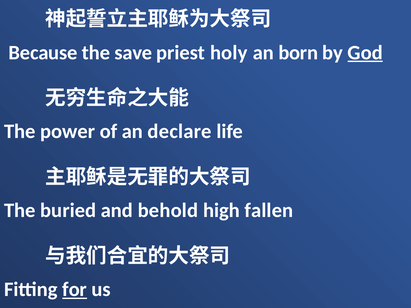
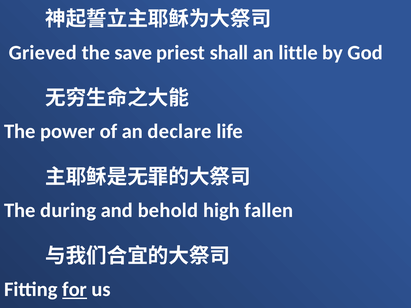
Because: Because -> Grieved (43, 53)
holy: holy -> shall (229, 53)
born: born -> little (298, 53)
God underline: present -> none (365, 53)
buried: buried -> during (68, 211)
